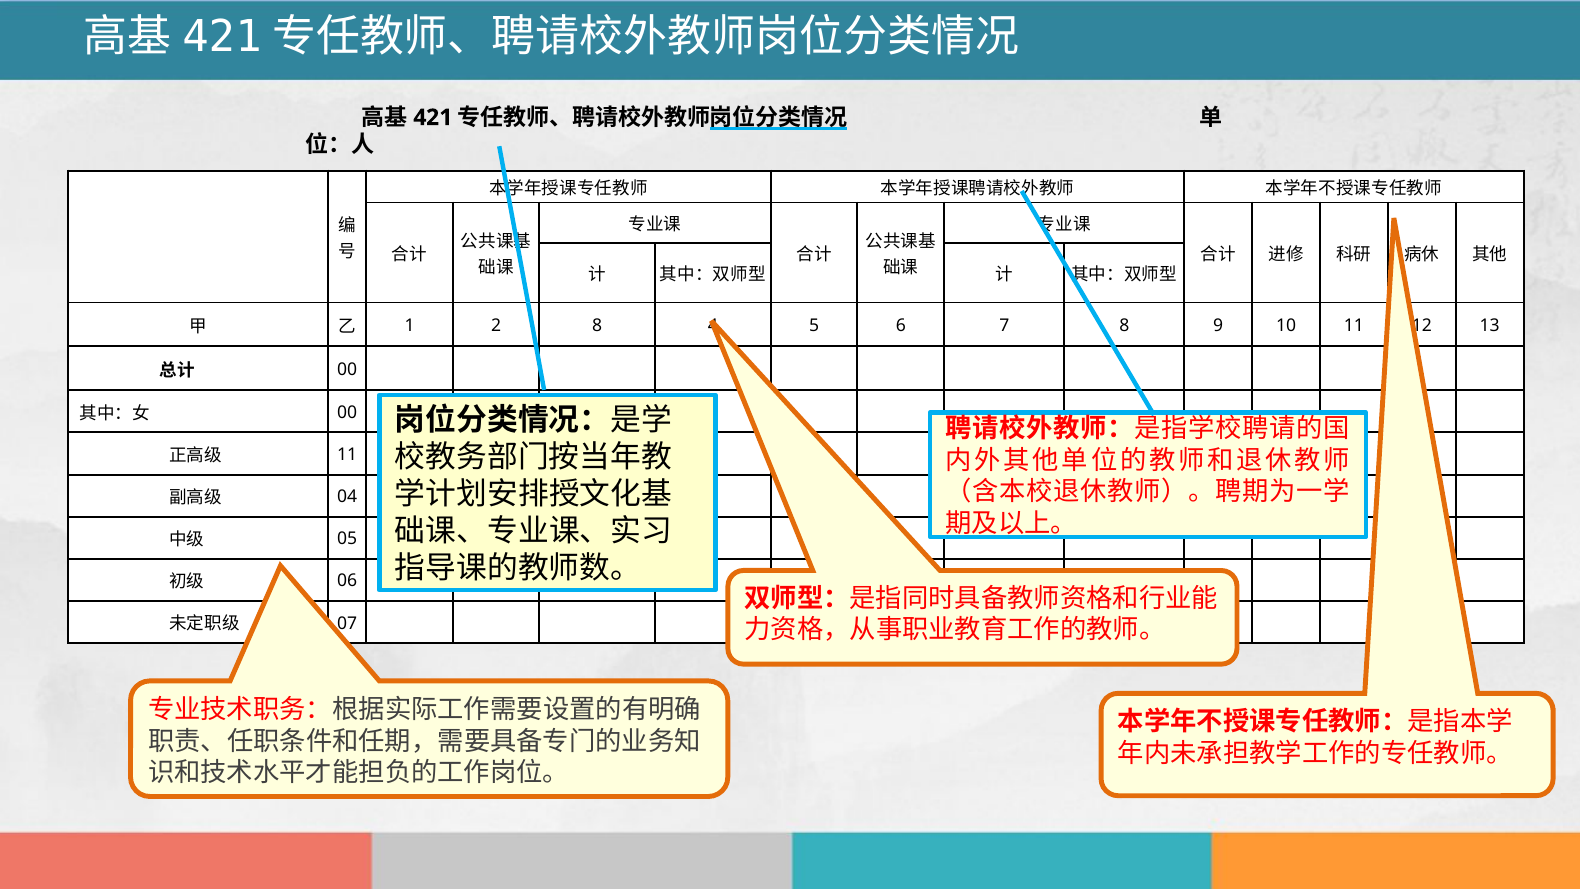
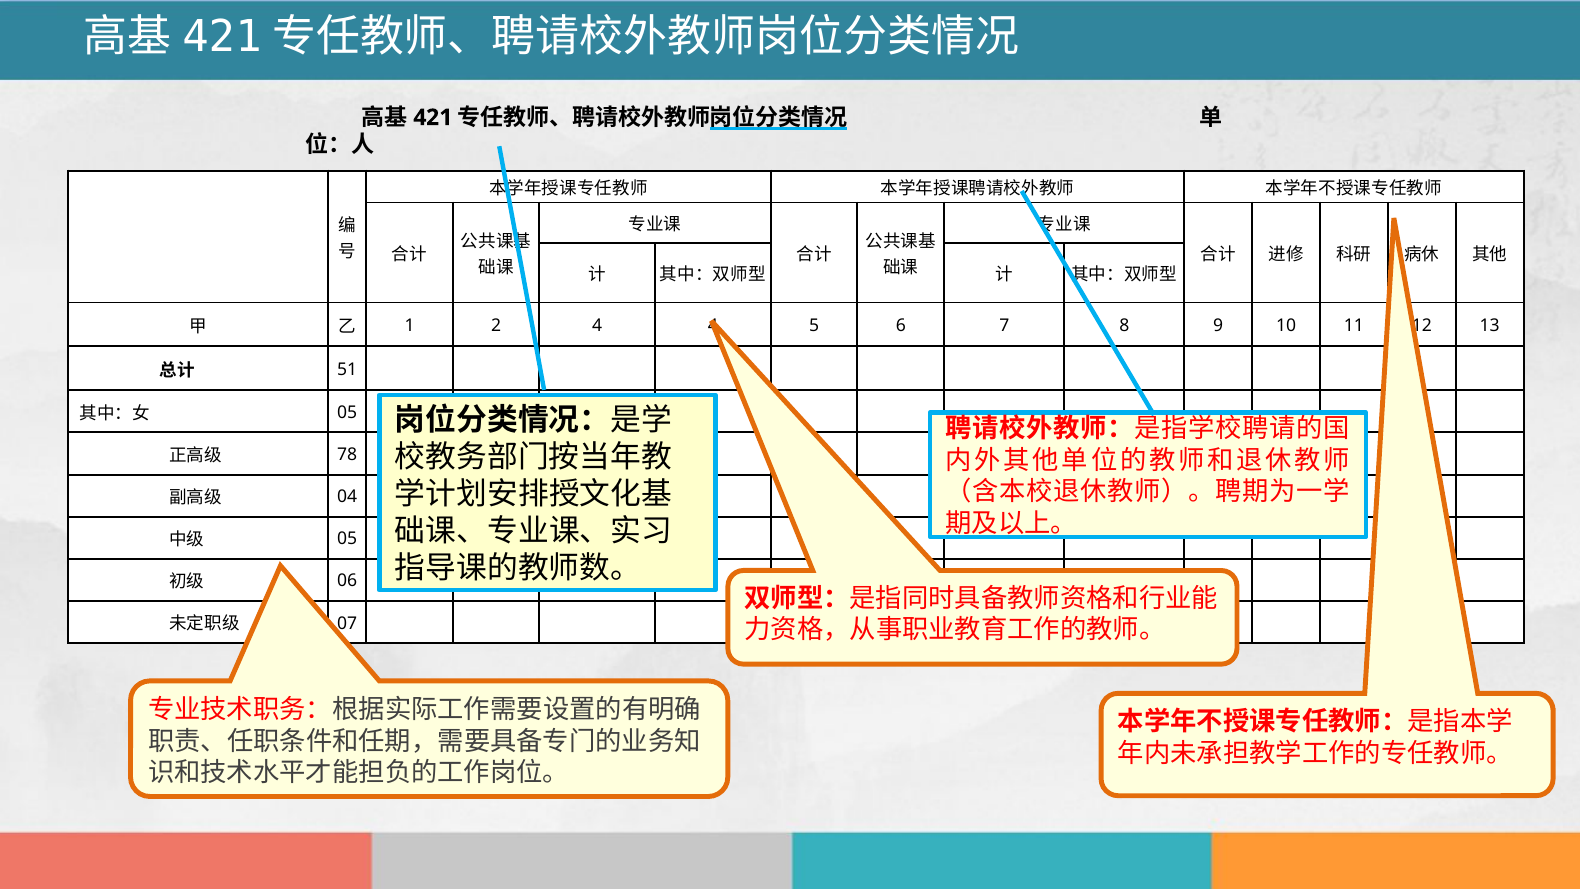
2 8: 8 -> 4 (597, 325)
00: 00 -> 51 (347, 369)
00: 00 -> 05 (347, 412)
11: 11 -> 78 (347, 454)
